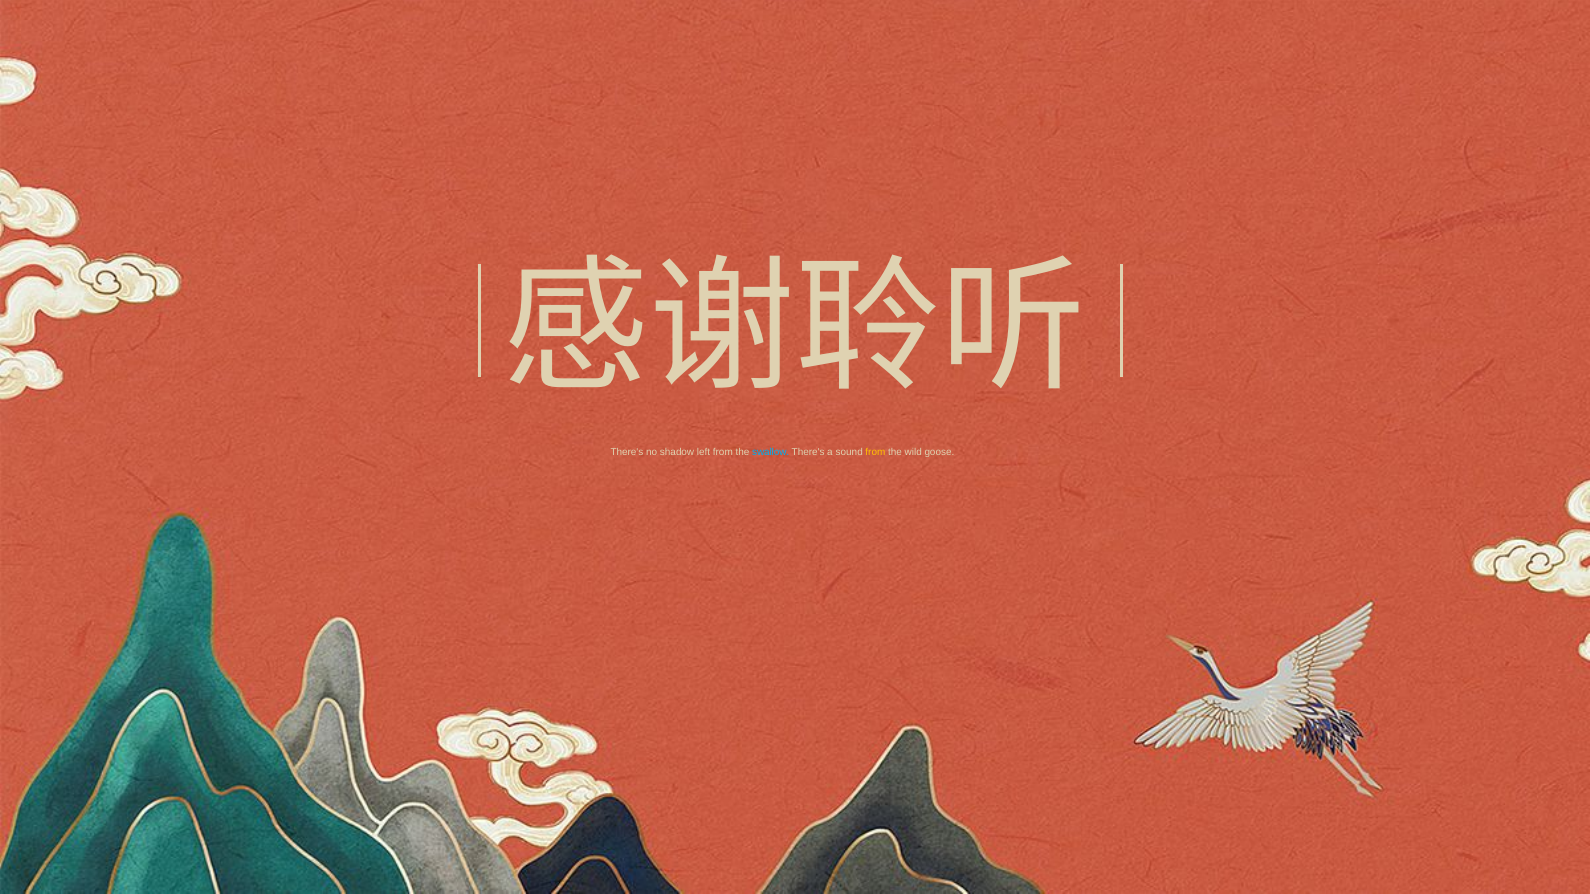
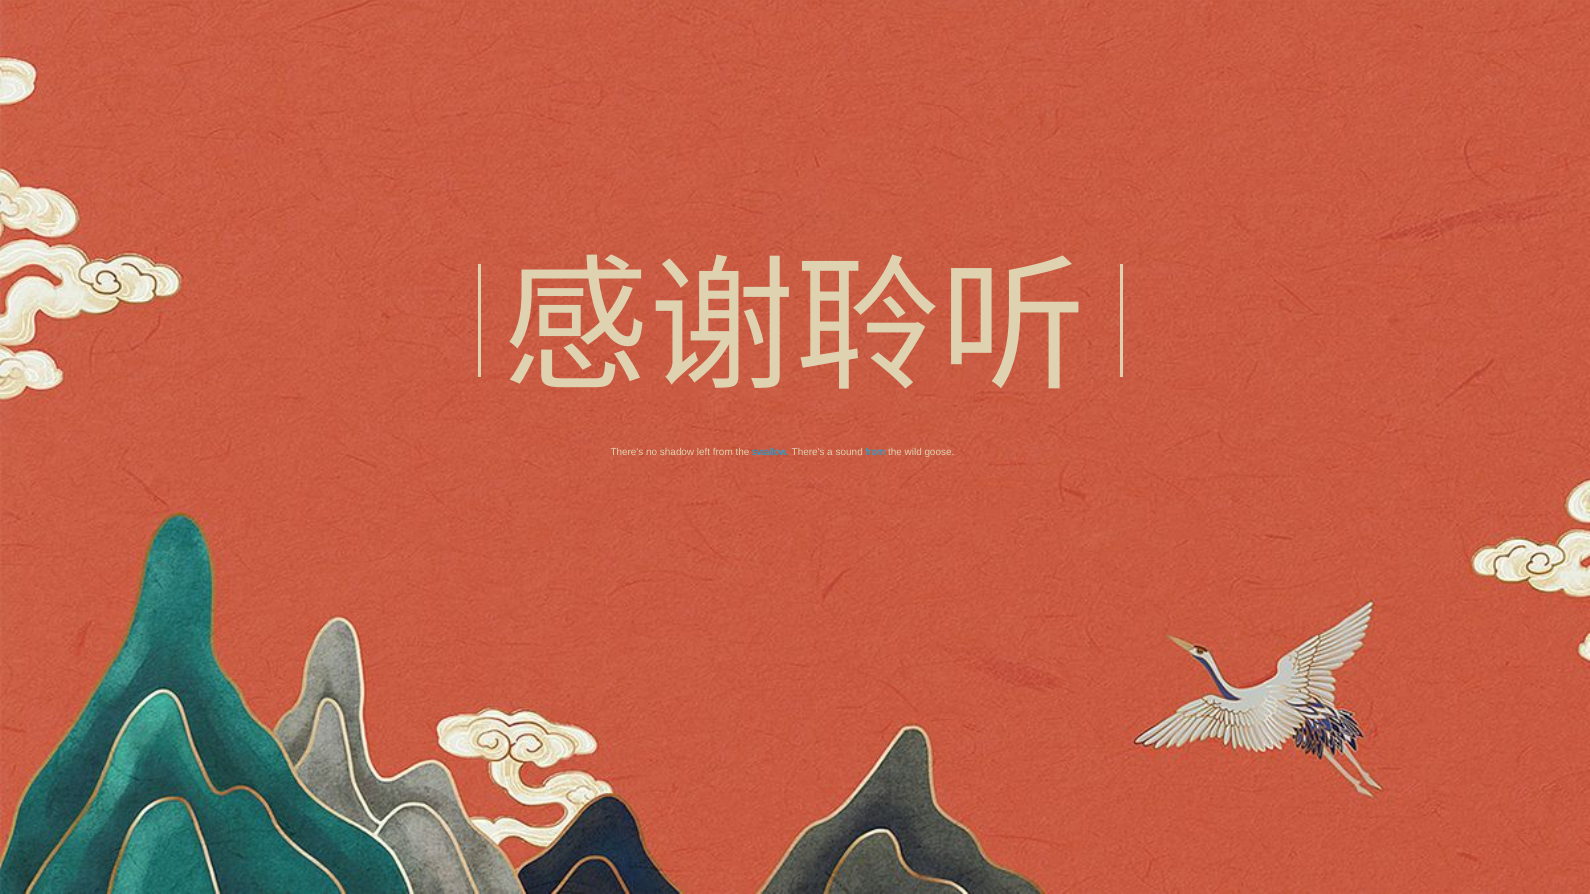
from colour: yellow -> light blue (875, 452)
